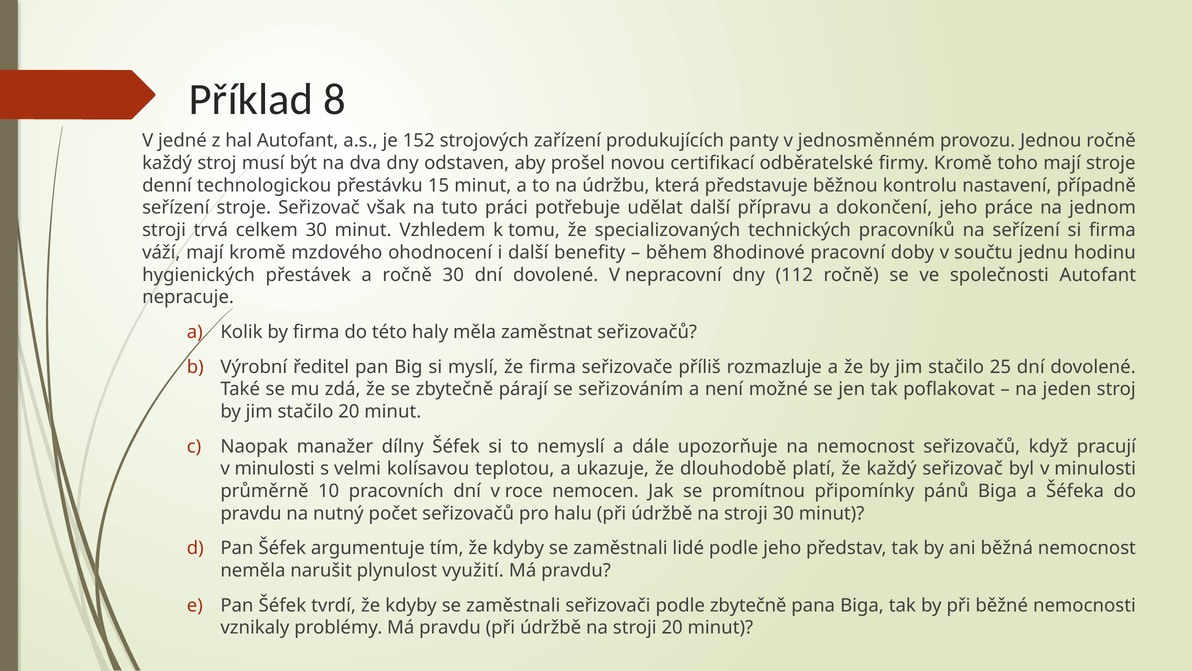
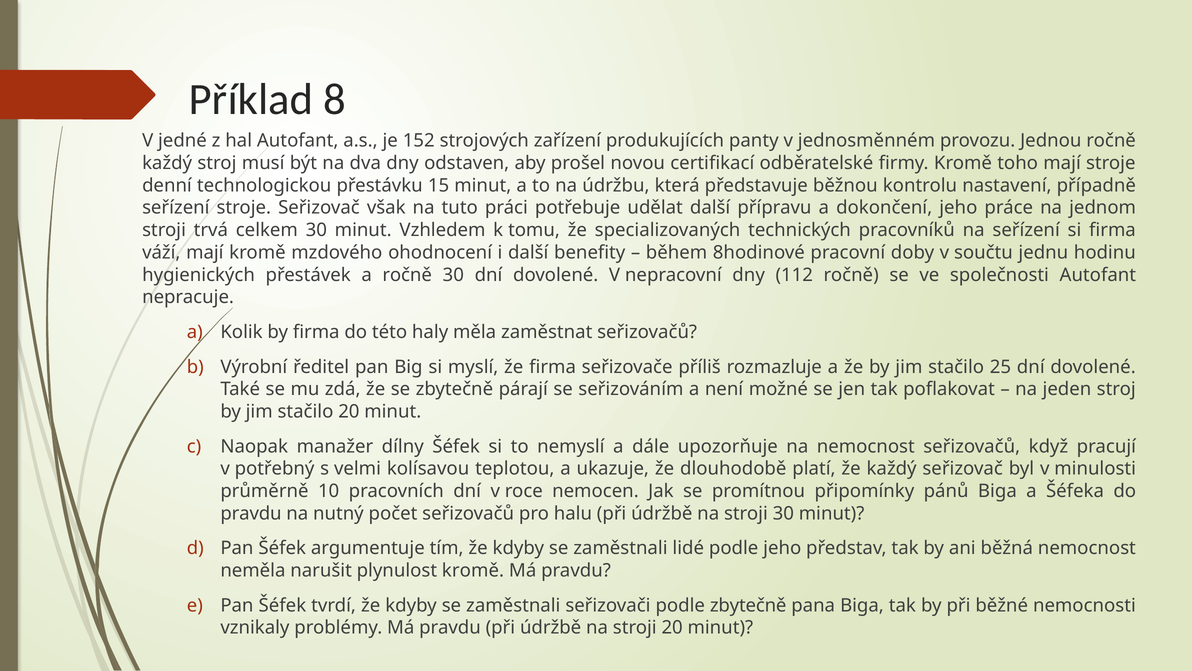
minulosti: minulosti -> potřebný (275, 468)
plynulost využití: využití -> kromě (473, 570)
